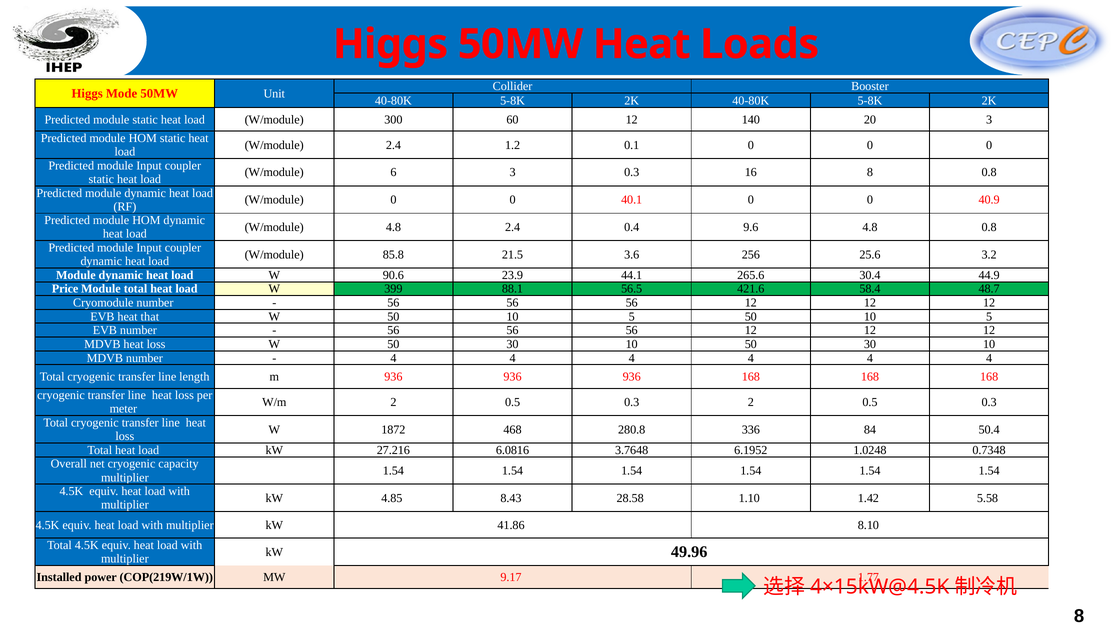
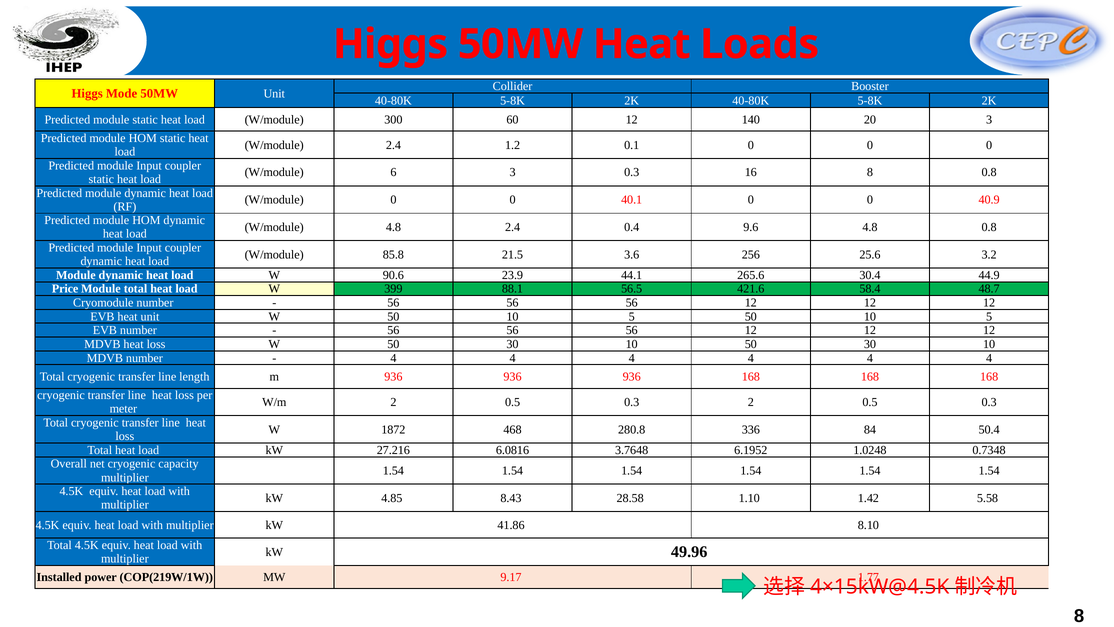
heat that: that -> unit (150, 316)
